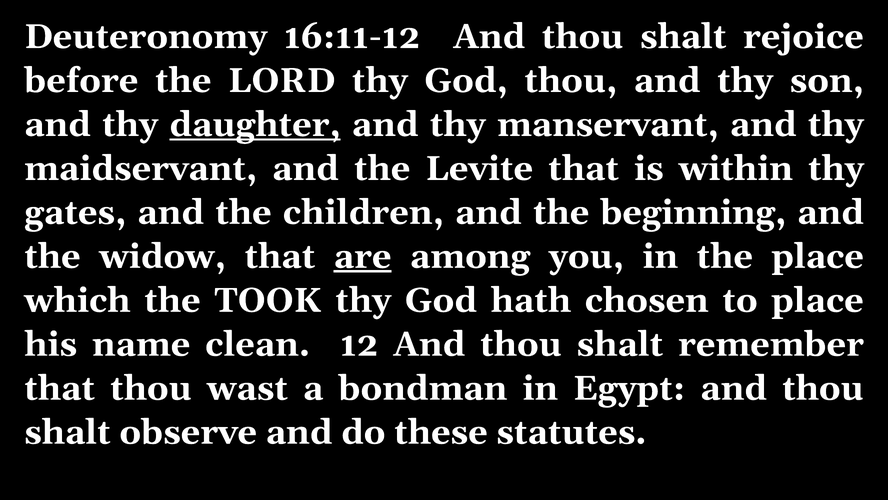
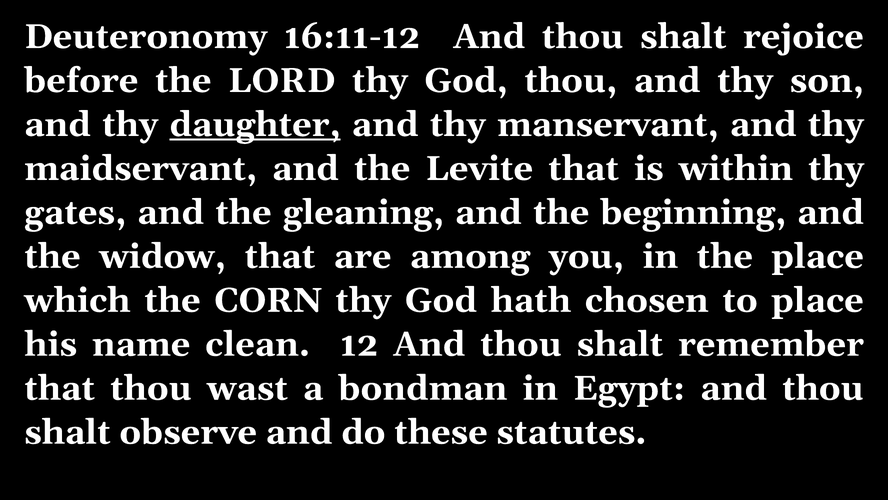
children: children -> gleaning (363, 212)
are underline: present -> none (363, 256)
TOOK: TOOK -> CORN (268, 300)
